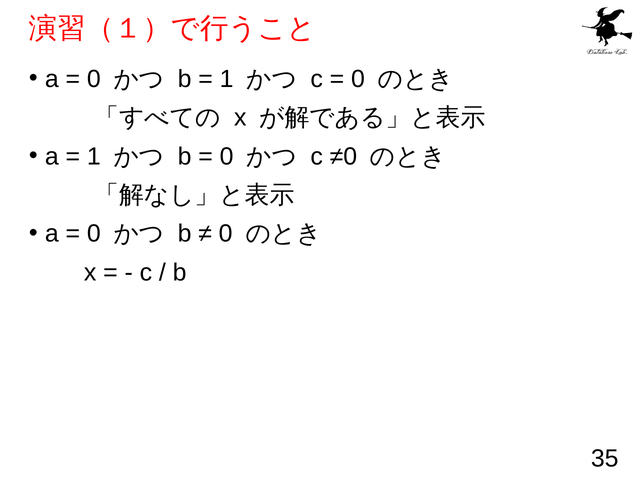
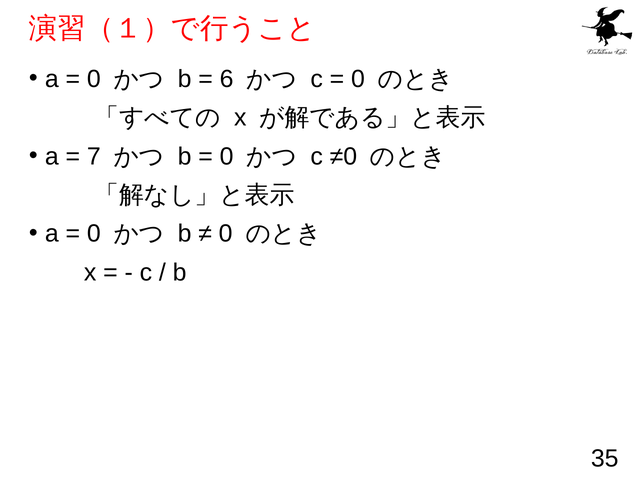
1: 1 -> 6 (227, 79)
1: 1 -> 7 (94, 156)
